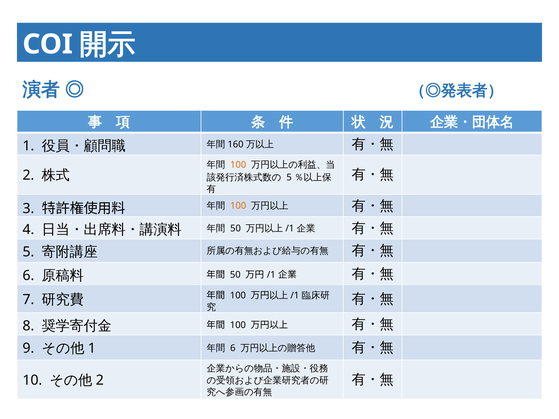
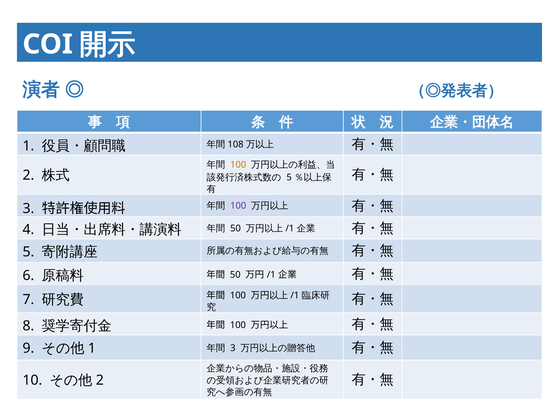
160: 160 -> 108 (236, 144)
100 colour: orange -> purple (238, 206)
6: 6 -> 3 (233, 348)
